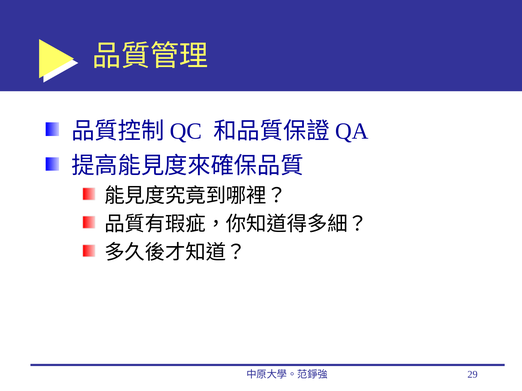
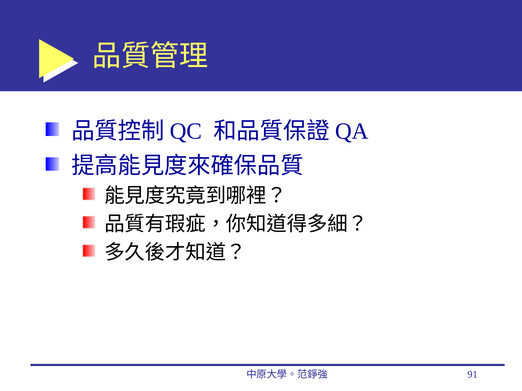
29: 29 -> 91 (473, 375)
